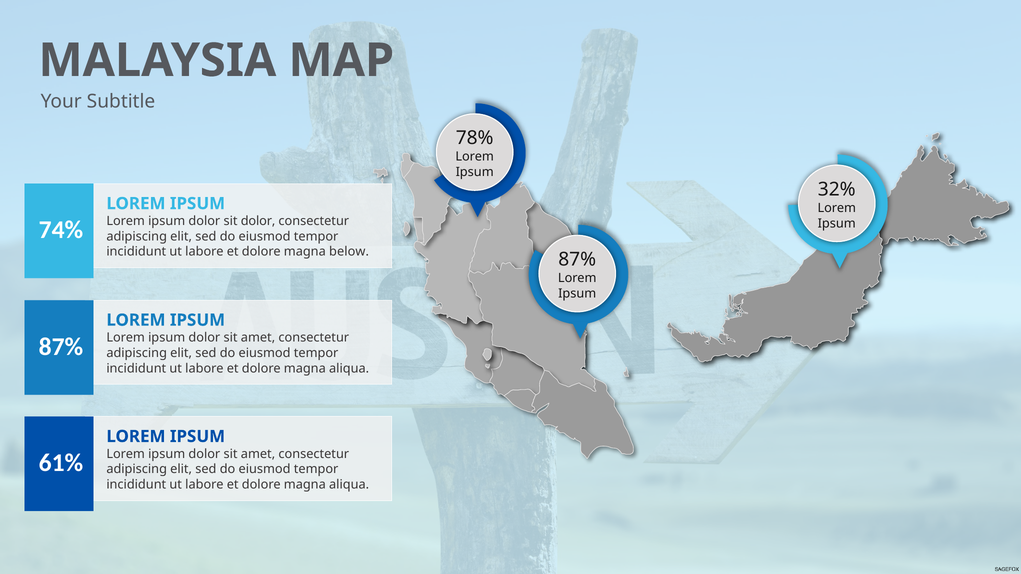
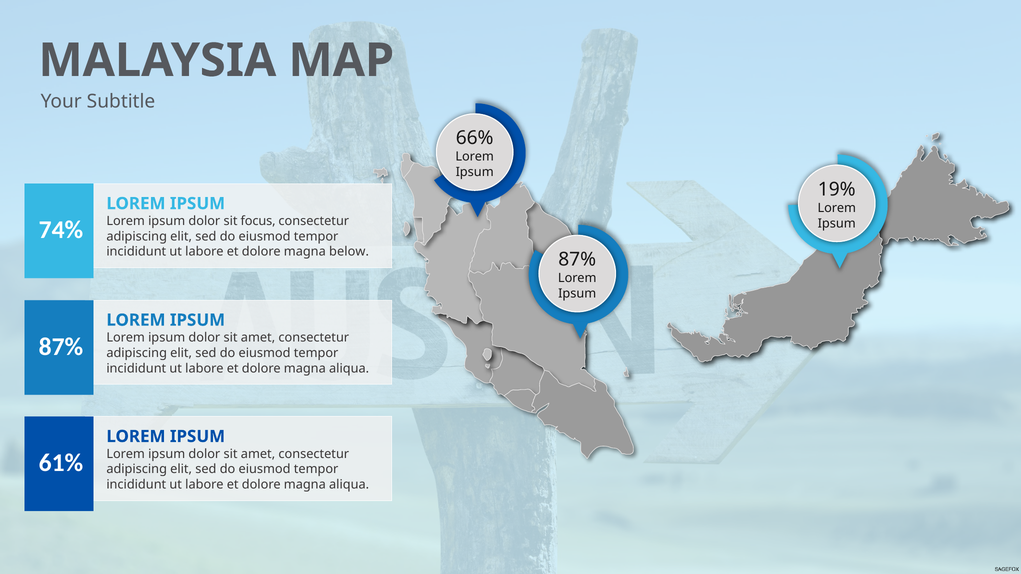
78%: 78% -> 66% (475, 138)
32%: 32% -> 19% (837, 189)
sit dolor: dolor -> focus (258, 221)
